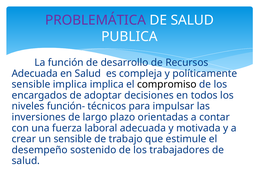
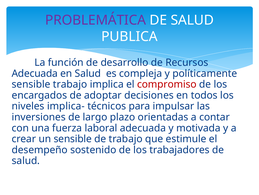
sensible implica: implica -> trabajo (70, 84)
compromiso colour: black -> red (167, 84)
función-: función- -> implica- (66, 106)
